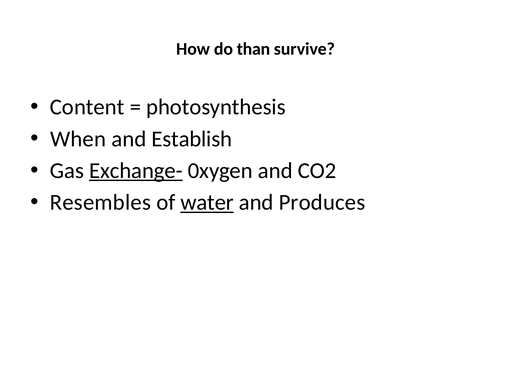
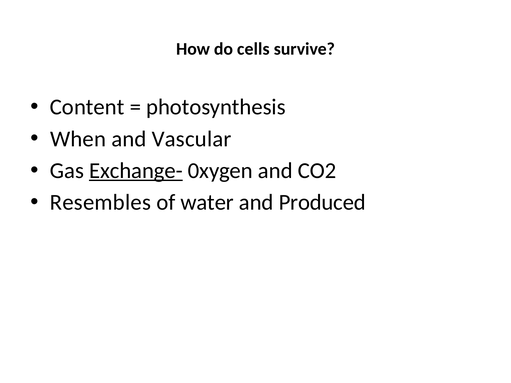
than: than -> cells (253, 49)
Establish: Establish -> Vascular (192, 139)
water underline: present -> none (207, 203)
Produces: Produces -> Produced (322, 203)
